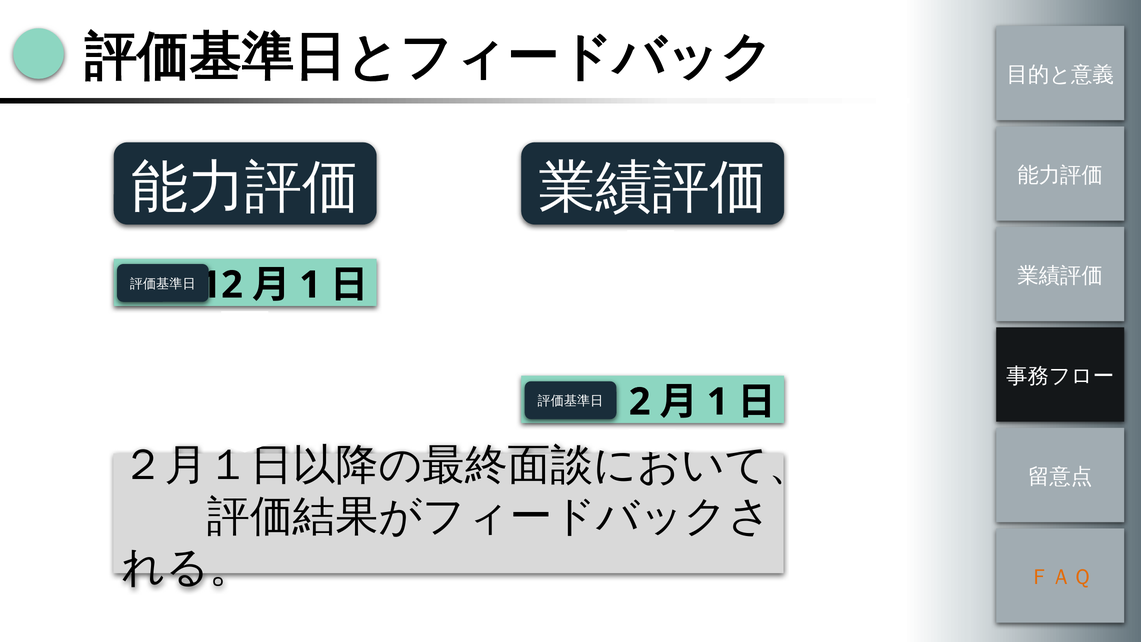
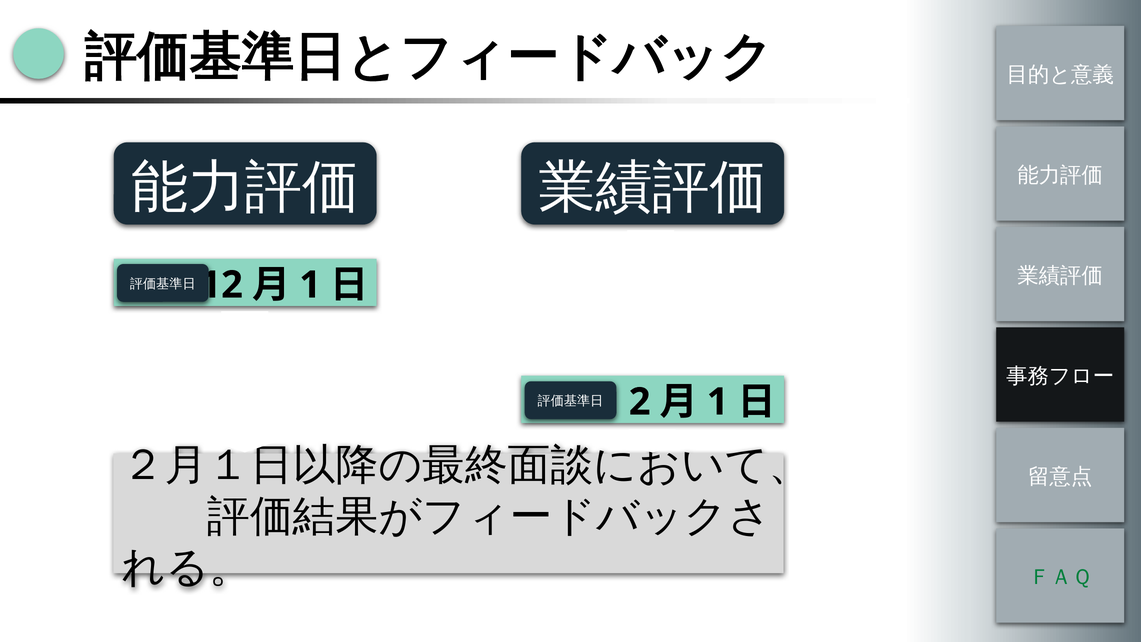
ＦＡＱ colour: orange -> green (1060, 577)
